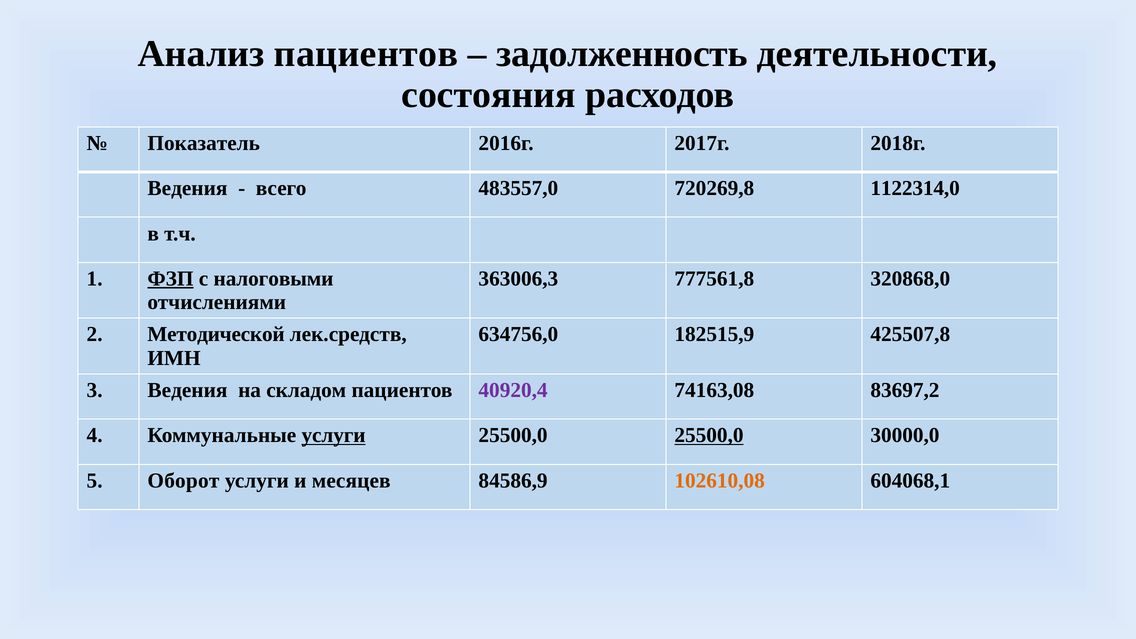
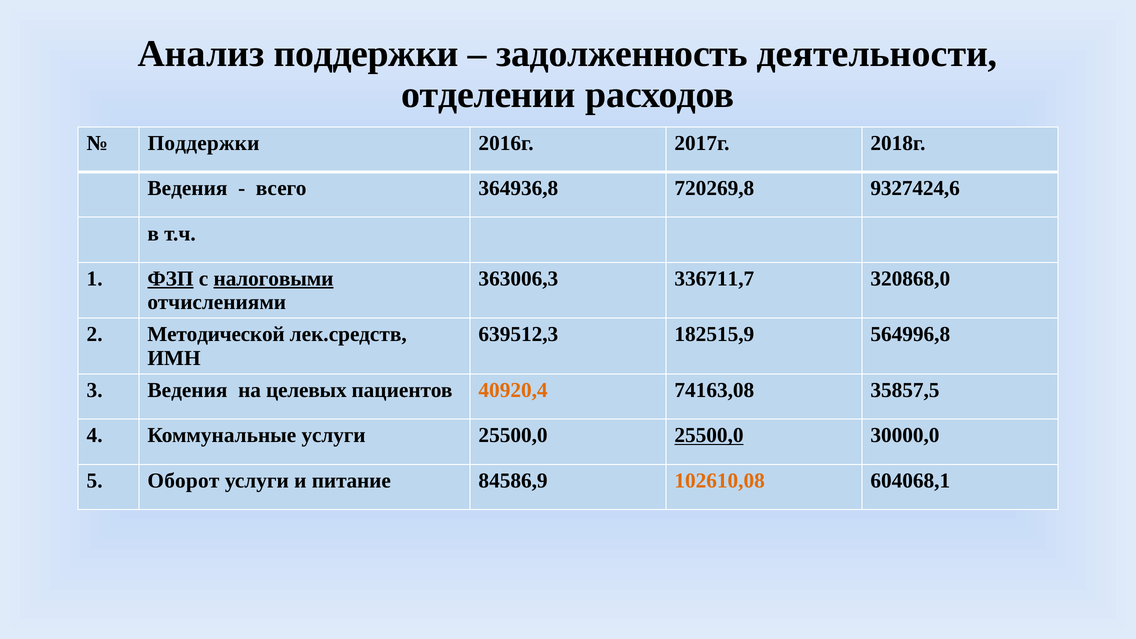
Анализ пациентов: пациентов -> поддержки (366, 54)
состояния: состояния -> отделении (489, 95)
Показатель: Показатель -> Поддержки (204, 143)
483557,0: 483557,0 -> 364936,8 (518, 188)
1122314,0: 1122314,0 -> 9327424,6 (915, 188)
налоговыми underline: none -> present (274, 279)
777561,8: 777561,8 -> 336711,7 (714, 279)
634756,0: 634756,0 -> 639512,3 (518, 334)
425507,8: 425507,8 -> 564996,8 (910, 334)
складом: складом -> целевых (306, 390)
40920,4 colour: purple -> orange (513, 390)
83697,2: 83697,2 -> 35857,5 (905, 390)
услуги underline: present -> none (334, 435)
месяцев: месяцев -> питание (351, 481)
